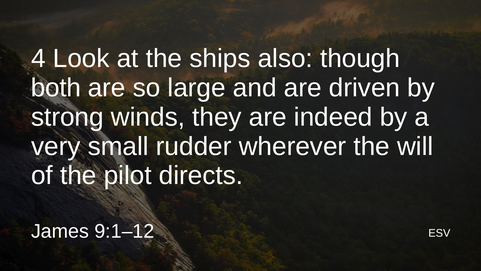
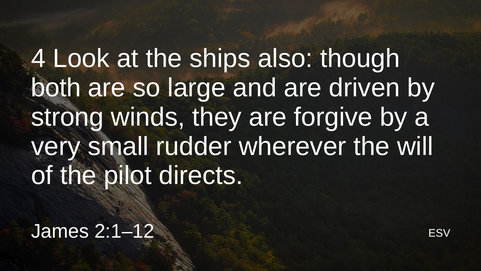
indeed: indeed -> forgive (333, 117)
9:1–12: 9:1–12 -> 2:1–12 (124, 231)
